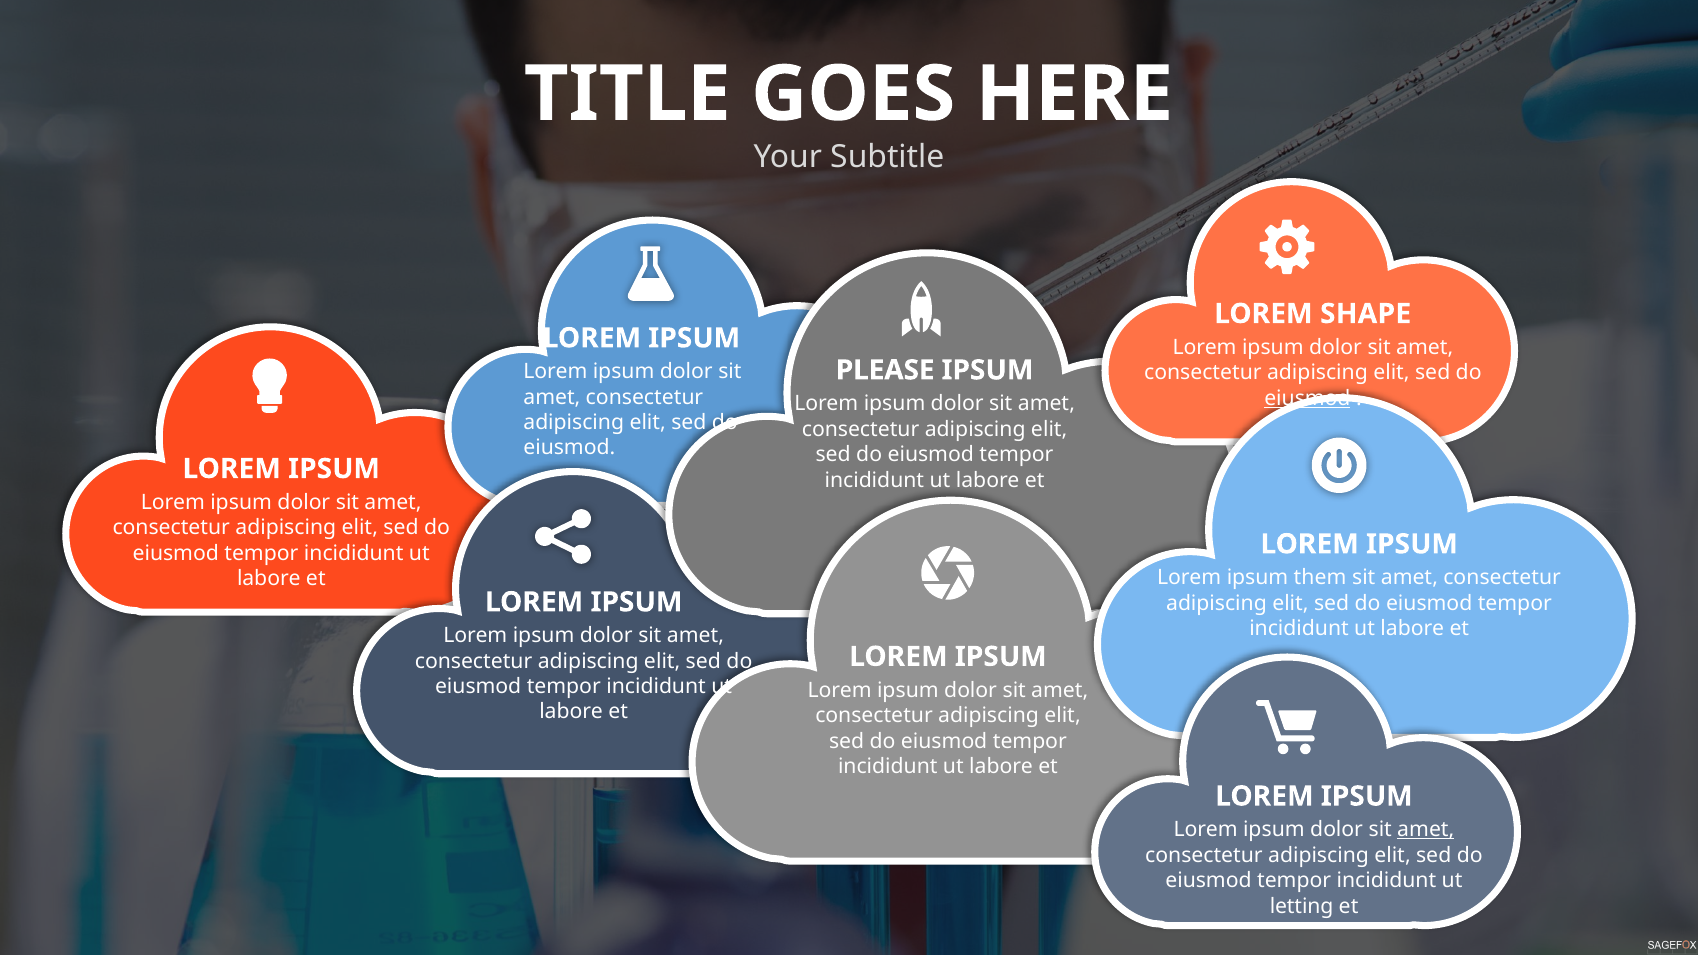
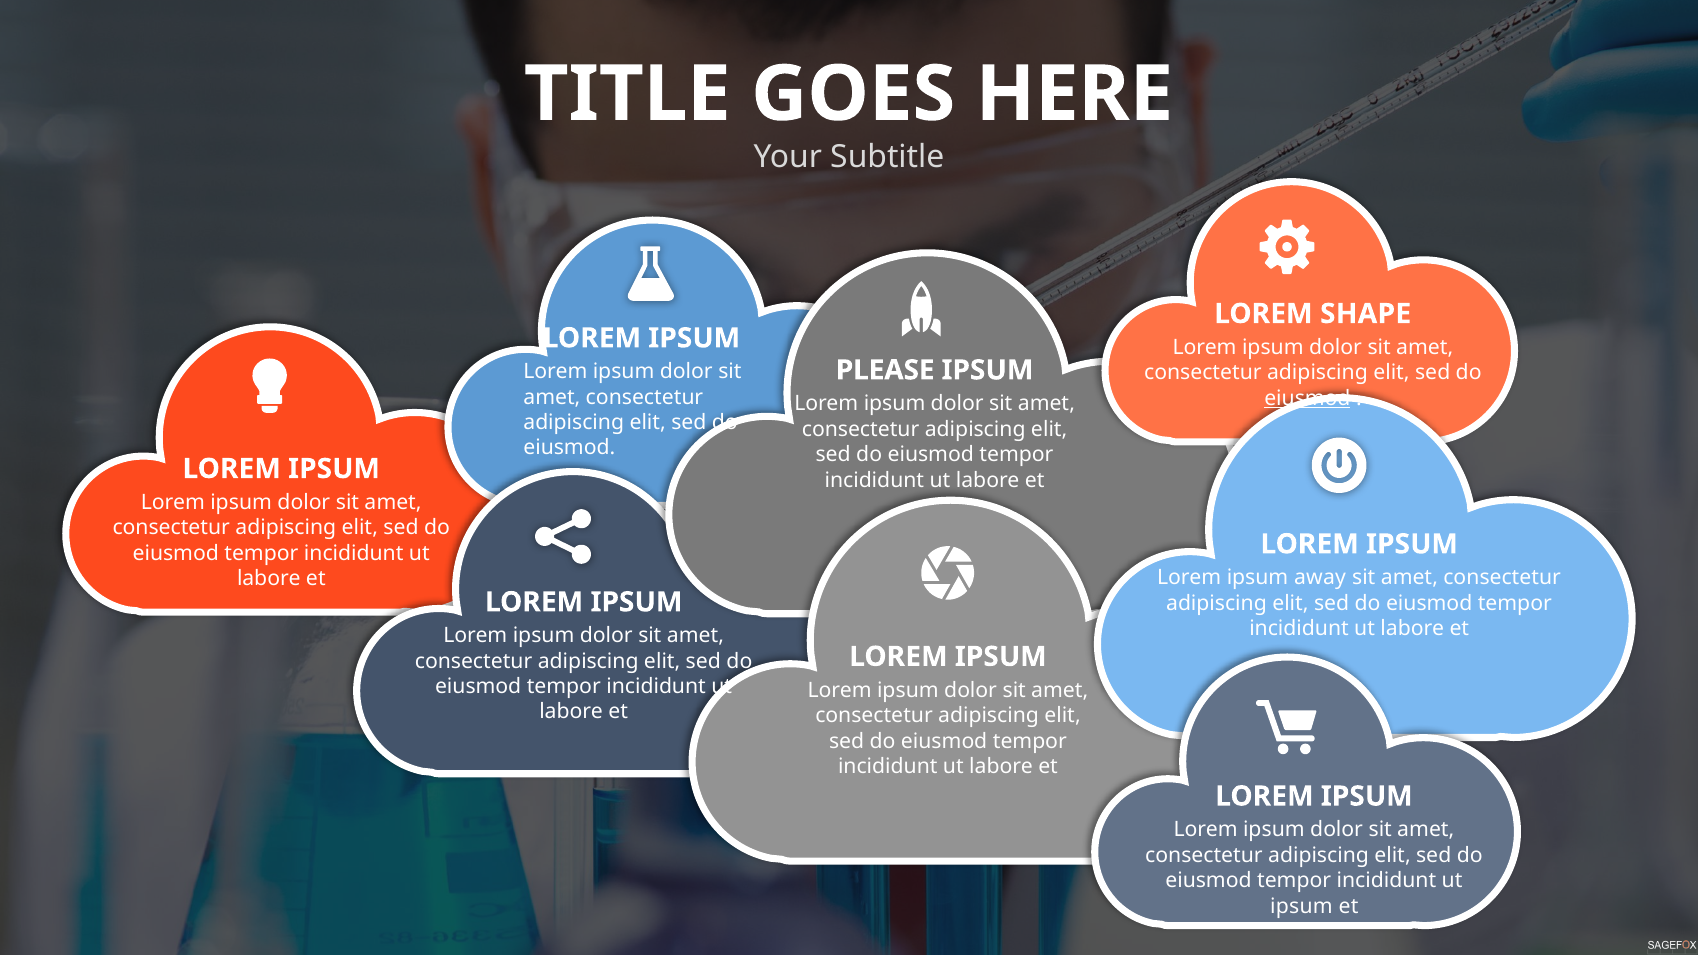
them: them -> away (1320, 578)
amet underline: present -> none (1426, 830)
letting: letting -> ipsum (1301, 906)
